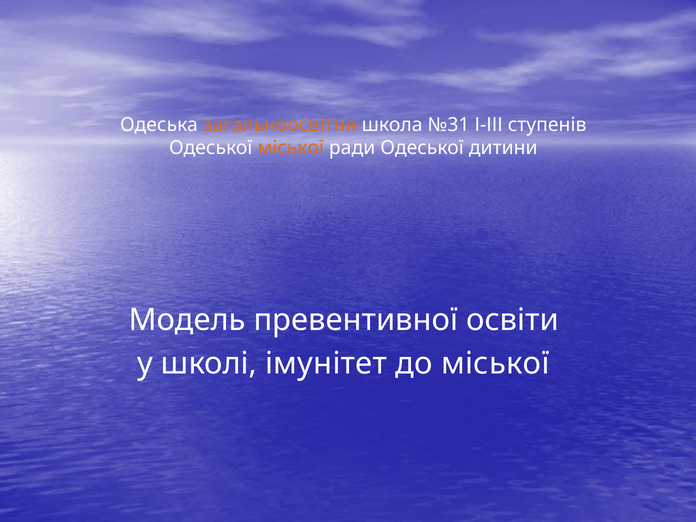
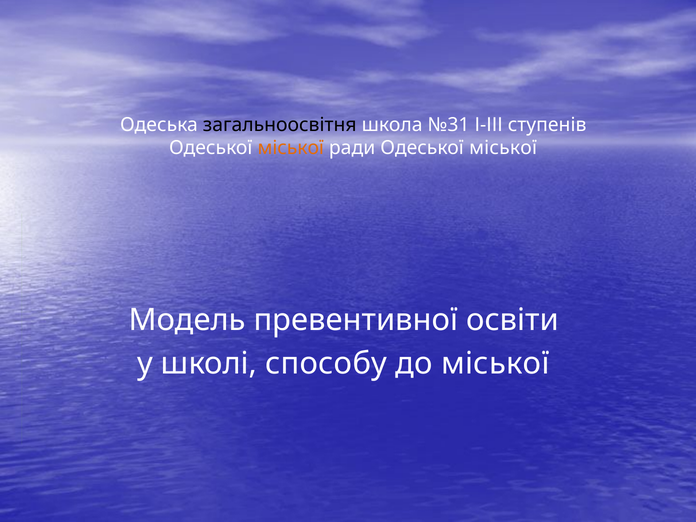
загальноосвітня colour: orange -> black (280, 125)
ради Одеської дитини: дитини -> міської (503, 148)
імунітет: імунітет -> способу (326, 363)
